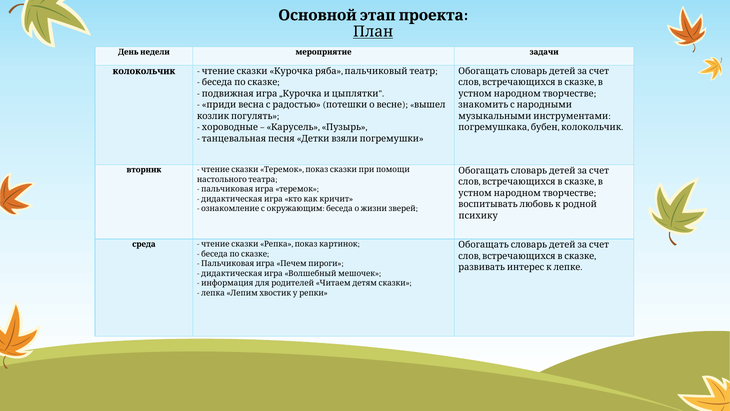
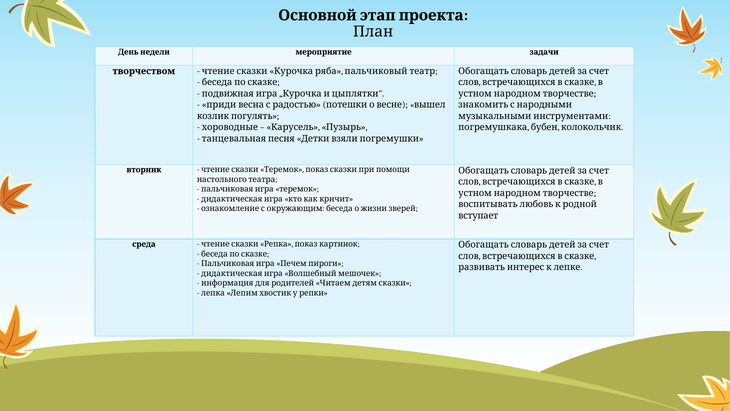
План underline: present -> none (373, 32)
колокольчик: колокольчик -> творчеством (144, 71)
психику: психику -> вступает (478, 215)
